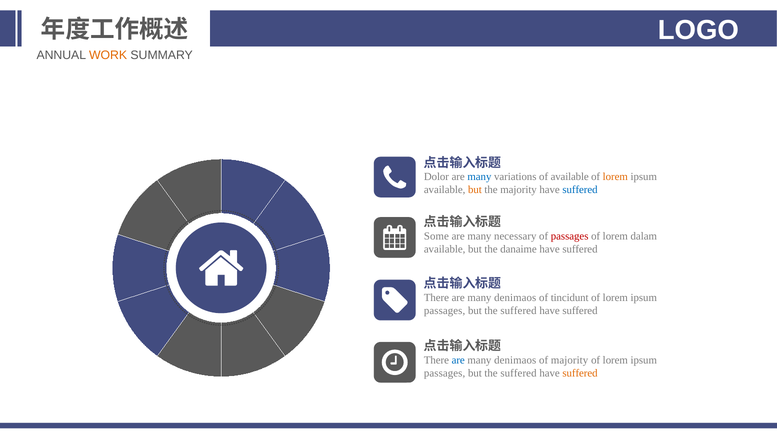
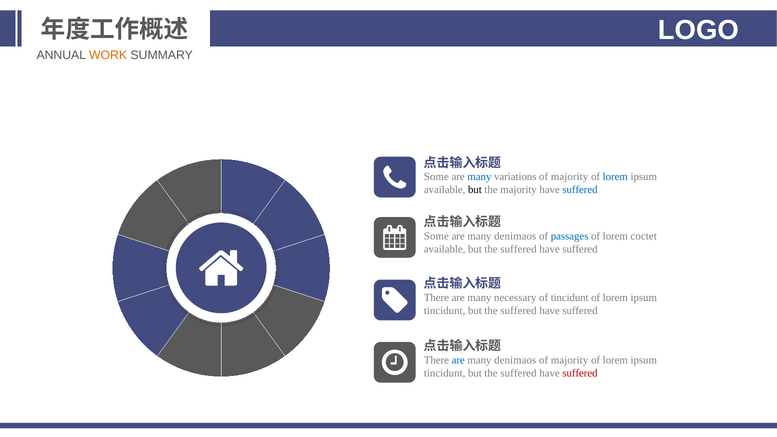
Dolor: Dolor -> Some (436, 177)
variations of available: available -> majority (570, 177)
lorem colour: orange -> blue (615, 177)
but colour: orange -> black (475, 190)
necessary: necessary -> denimaos (515, 236)
passages colour: red -> blue (570, 236)
dalam: dalam -> coctet (644, 236)
available but the danaime: danaime -> suffered (518, 249)
denimaos: denimaos -> necessary (515, 298)
passages: passages -> tincidunt (445, 311)
passages: passages -> tincidunt (445, 373)
suffered colour: orange -> red (580, 373)
